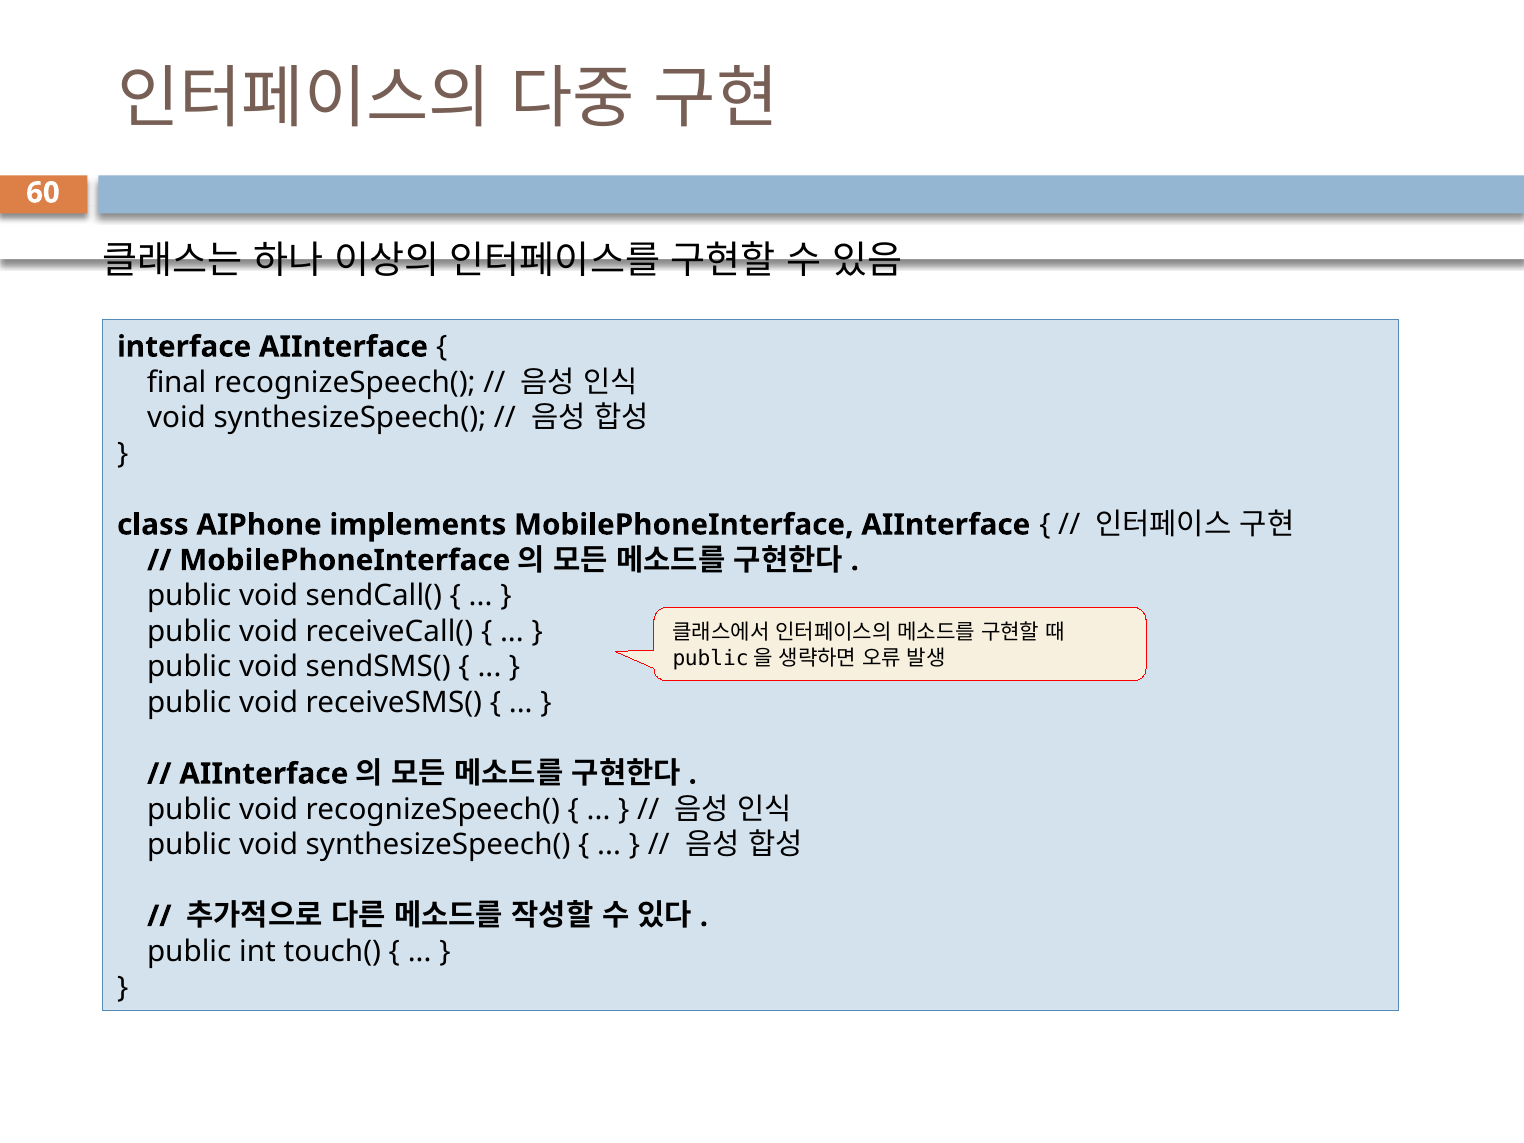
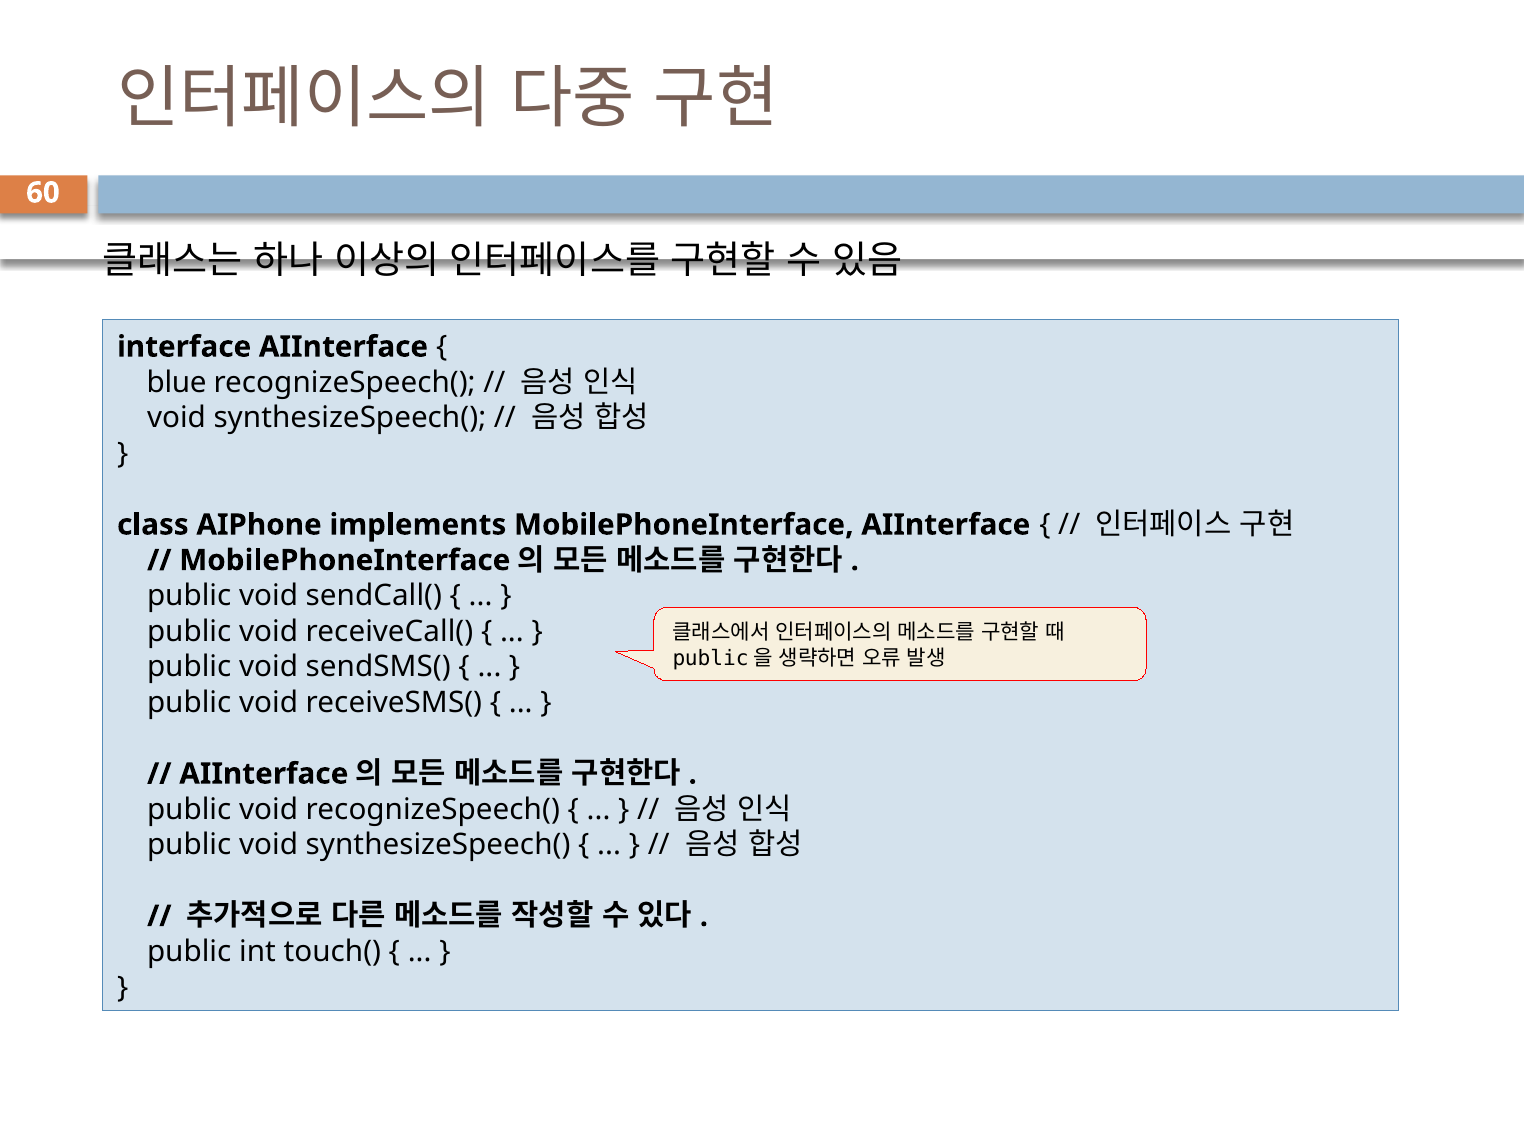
final: final -> blue (177, 382)
